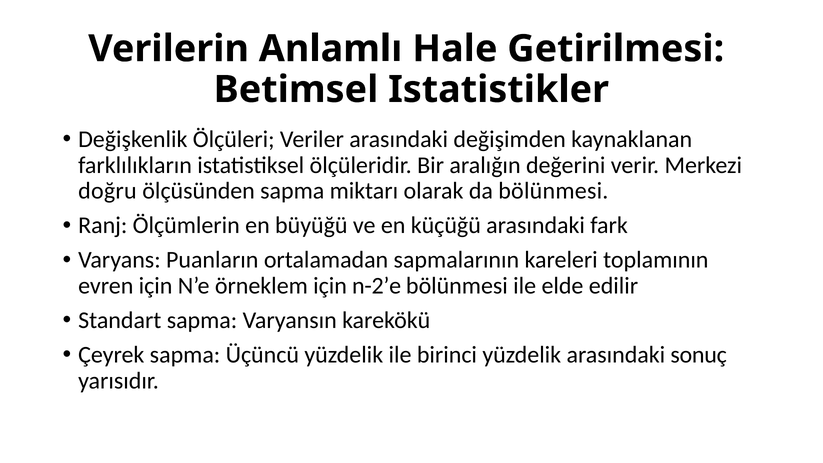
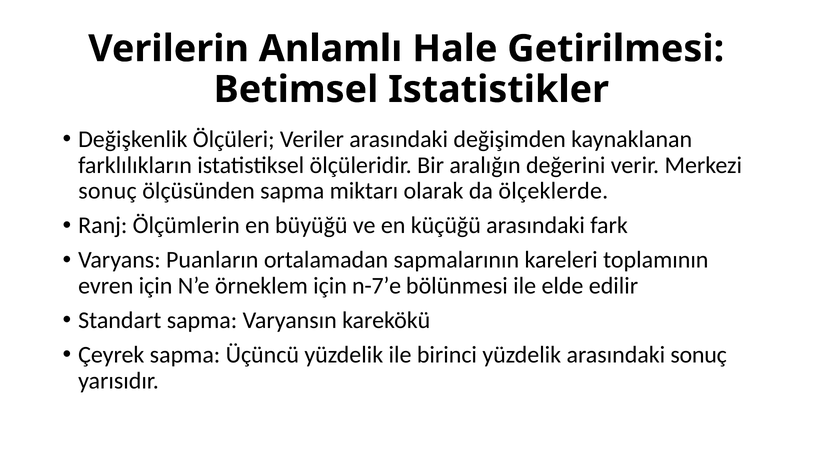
doğru: doğru -> sonuç (107, 191)
da bölünmesi: bölünmesi -> ölçeklerde (553, 191)
n-2’e: n-2’e -> n-7’e (377, 286)
